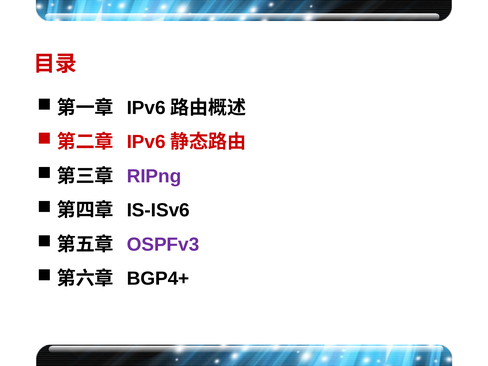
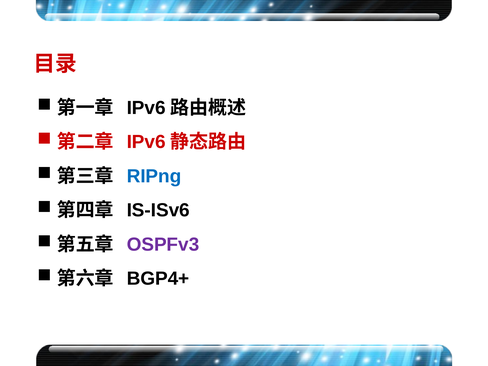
RIPng colour: purple -> blue (154, 176)
